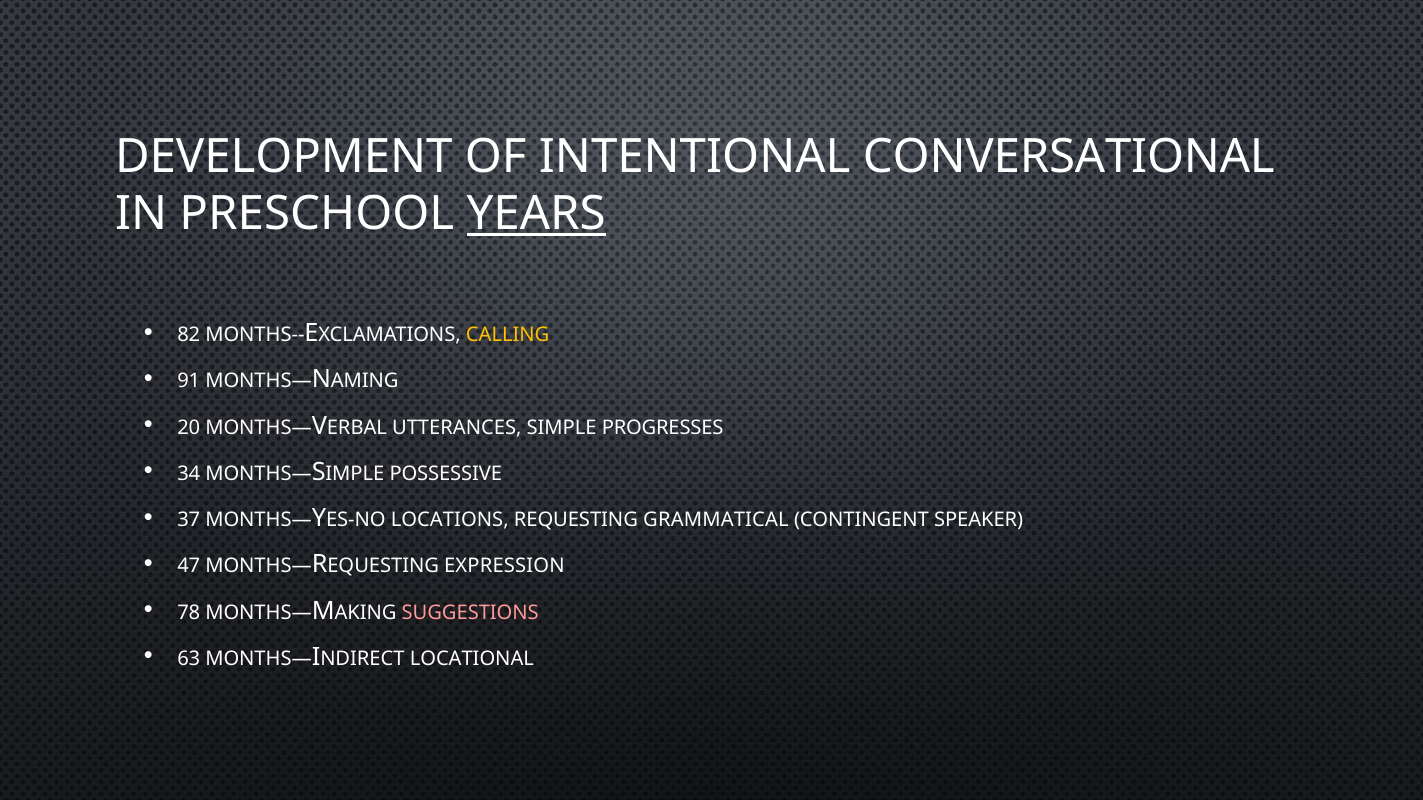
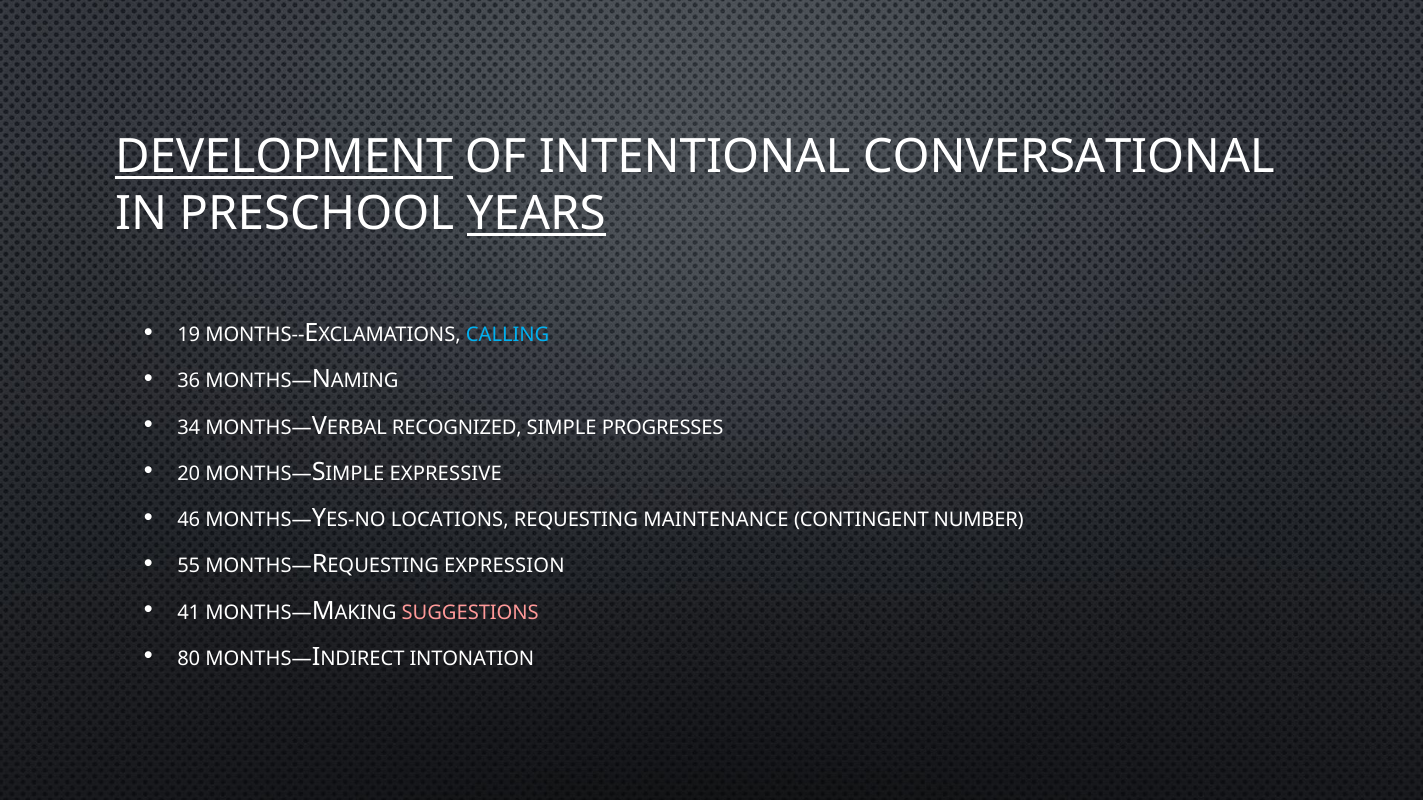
DEVELOPMENT underline: none -> present (284, 157)
82: 82 -> 19 (189, 335)
CALLING colour: yellow -> light blue (508, 335)
91: 91 -> 36 (189, 381)
20: 20 -> 34 (189, 428)
UTTERANCES: UTTERANCES -> RECOGNIZED (457, 428)
34: 34 -> 20 (189, 474)
POSSESSIVE: POSSESSIVE -> EXPRESSIVE (446, 474)
37: 37 -> 46 (189, 520)
GRAMMATICAL: GRAMMATICAL -> MAINTENANCE (716, 520)
SPEAKER: SPEAKER -> NUMBER (979, 520)
47: 47 -> 55 (189, 566)
78: 78 -> 41 (189, 613)
63: 63 -> 80 (189, 659)
LOCATIONAL: LOCATIONAL -> INTONATION (472, 659)
